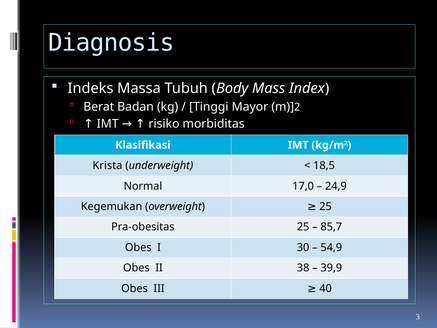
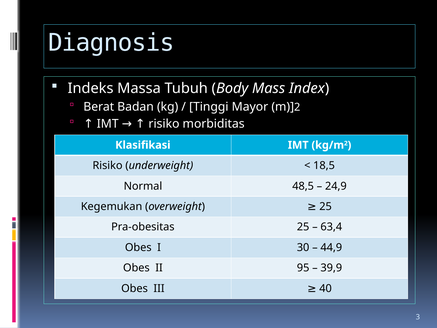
Krista: Krista -> Risiko (108, 165)
17,0: 17,0 -> 48,5 (303, 186)
85,7: 85,7 -> 63,4 (331, 227)
54,9: 54,9 -> 44,9 (331, 247)
38: 38 -> 95 (303, 268)
